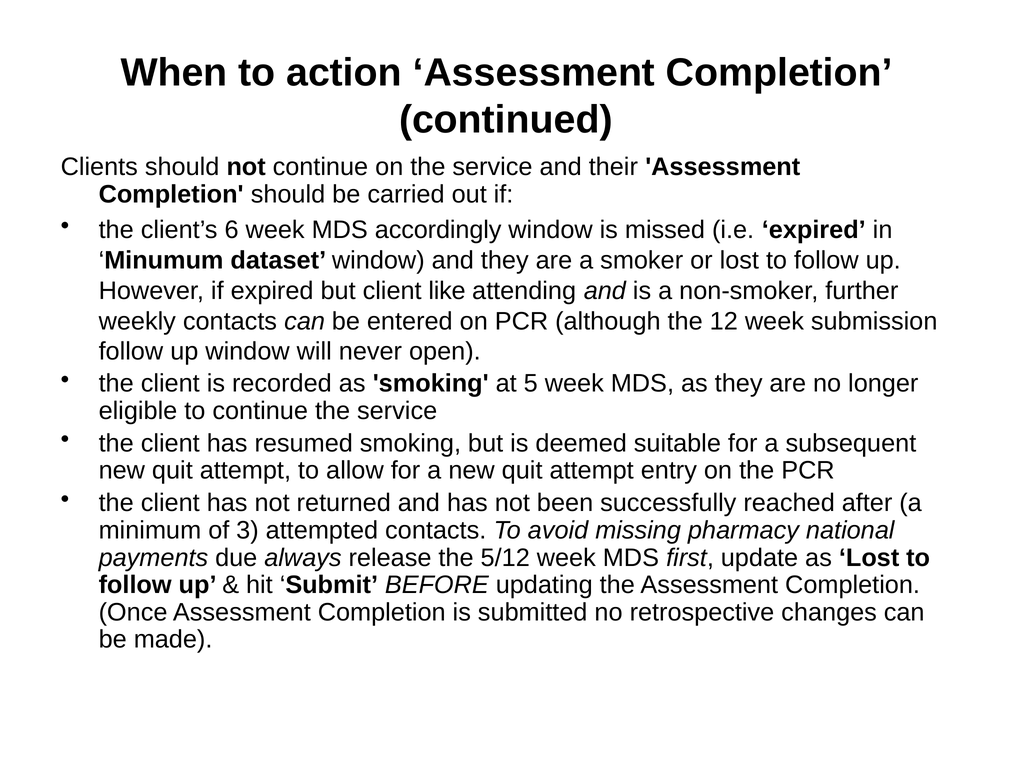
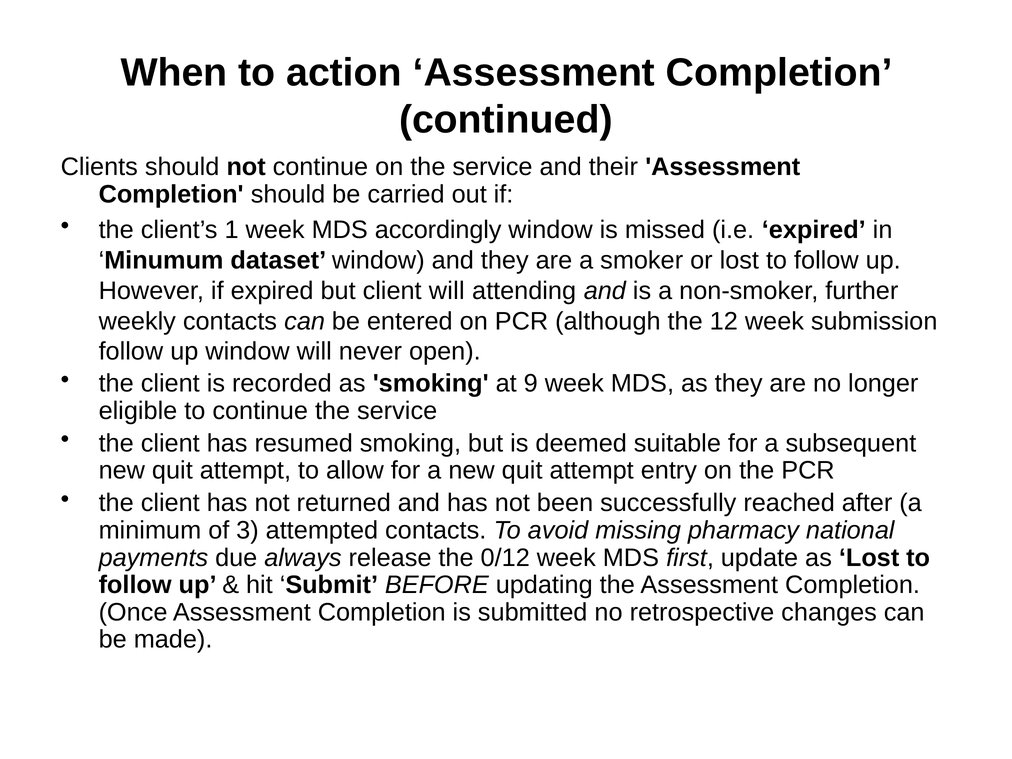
6: 6 -> 1 (232, 230)
client like: like -> will (447, 291)
5: 5 -> 9 (531, 384)
5/12: 5/12 -> 0/12 (505, 558)
